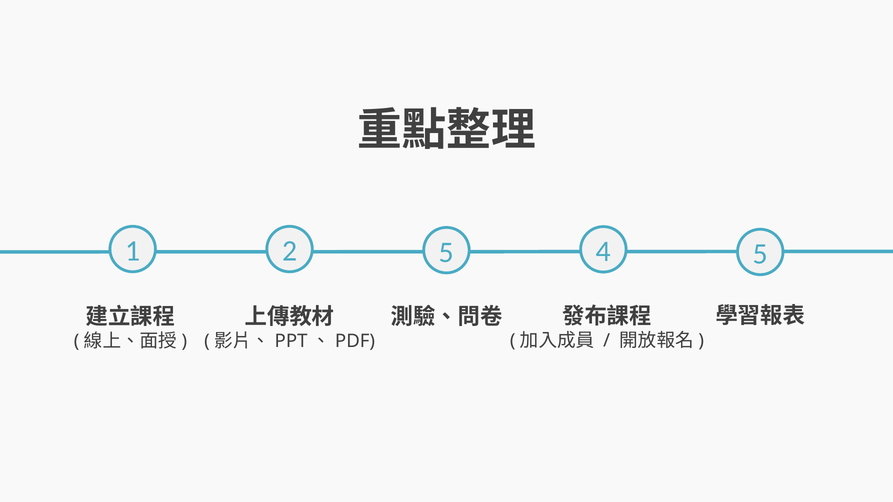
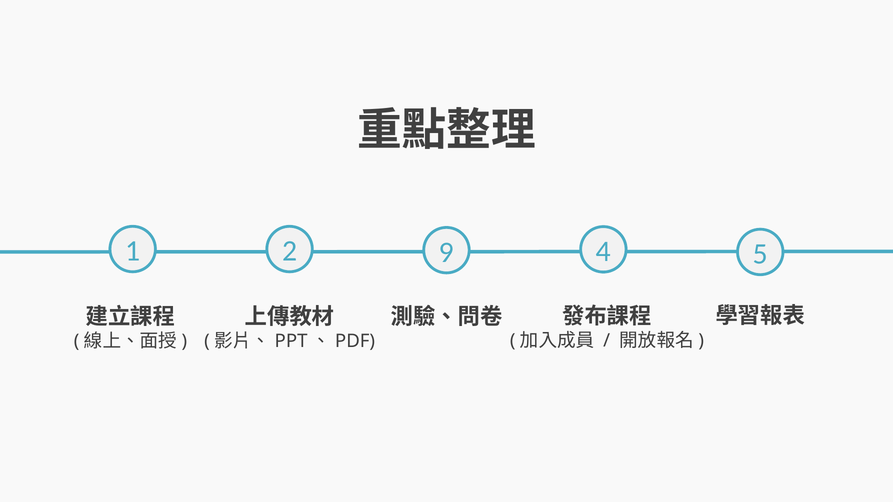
1 5: 5 -> 9 (446, 252)
